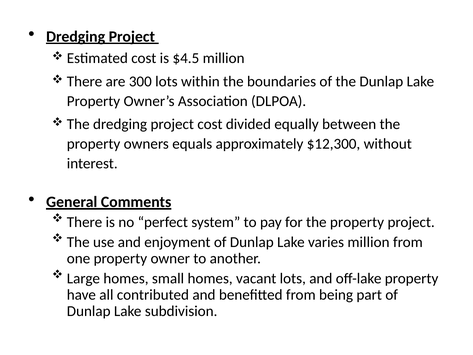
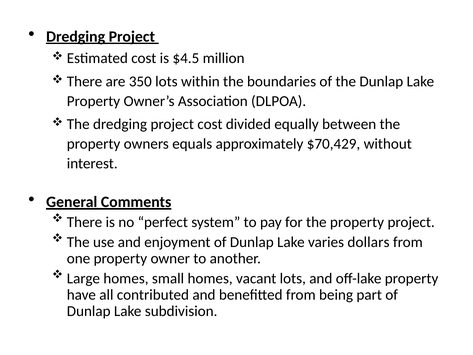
300: 300 -> 350 (140, 81)
$12,300: $12,300 -> $70,429 (334, 144)
varies million: million -> dollars (368, 242)
